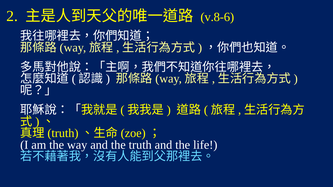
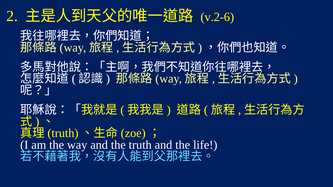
v.8-6: v.8-6 -> v.2-6 (217, 17)
